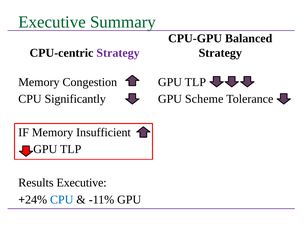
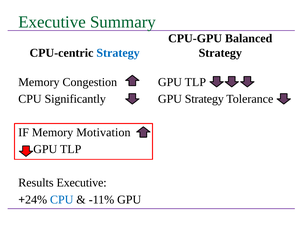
Strategy colour: purple -> blue (118, 53)
GPU Scheme: Scheme -> Strategy (204, 99)
Insufficient: Insufficient -> Motivation (103, 132)
